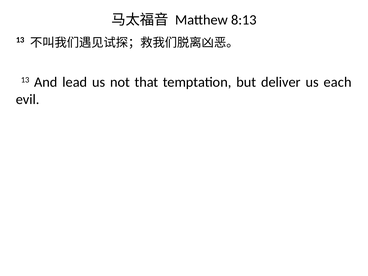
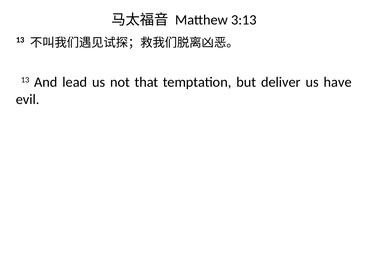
8:13: 8:13 -> 3:13 (244, 20)
each: each -> have (338, 82)
